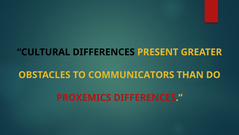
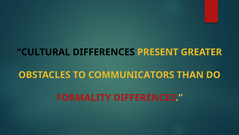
PROXEMICS: PROXEMICS -> FORMALITY (84, 97)
